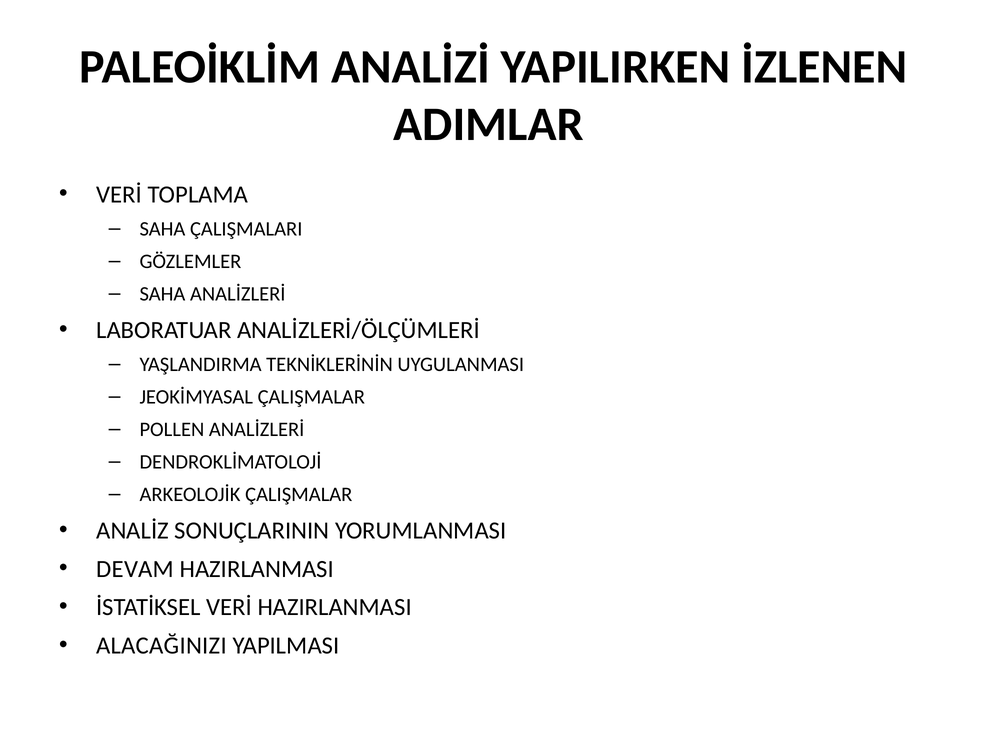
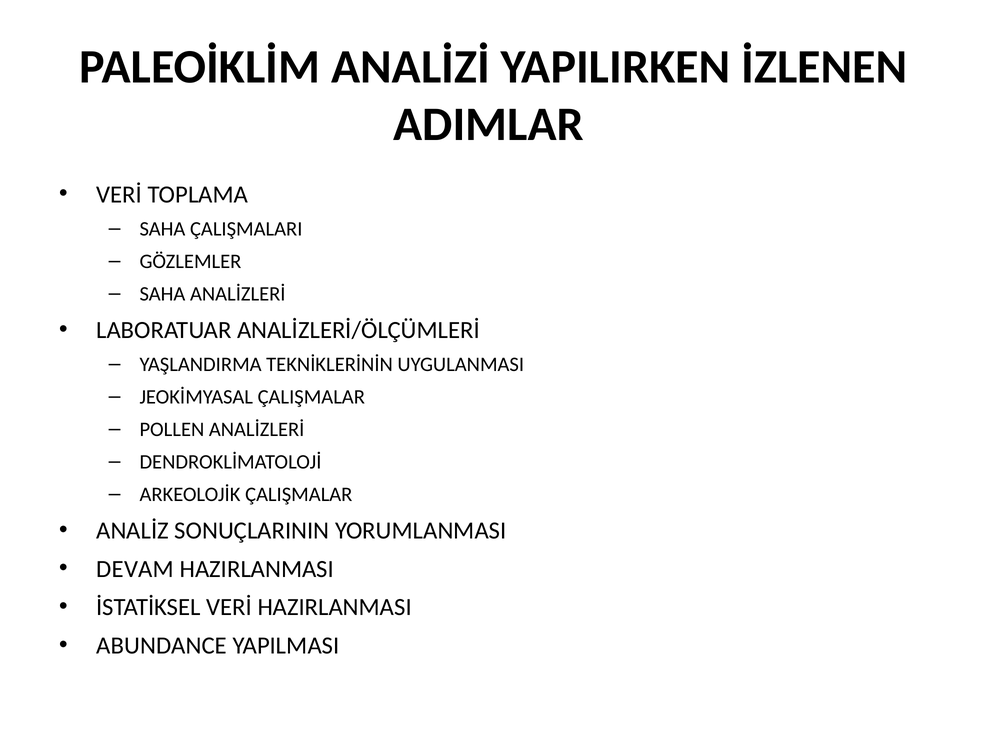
ALACAĞINIZI: ALACAĞINIZI -> ABUNDANCE (162, 646)
